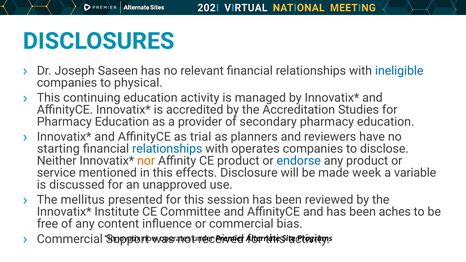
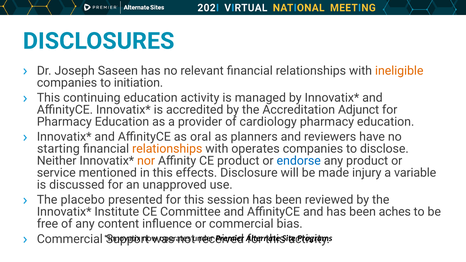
ineligible colour: blue -> orange (399, 71)
physical: physical -> initiation (138, 83)
Studies: Studies -> Adjunct (359, 110)
secondary: secondary -> cardiology (268, 122)
trial: trial -> oral (201, 137)
relationships colour: blue -> orange (167, 149)
week: week -> injury (367, 173)
mellitus: mellitus -> placebo (83, 200)
